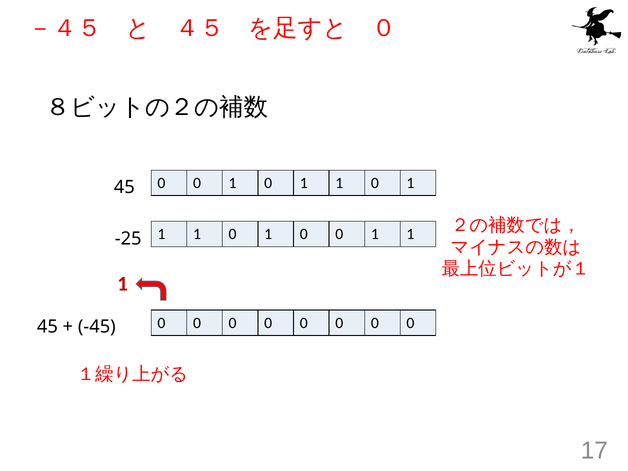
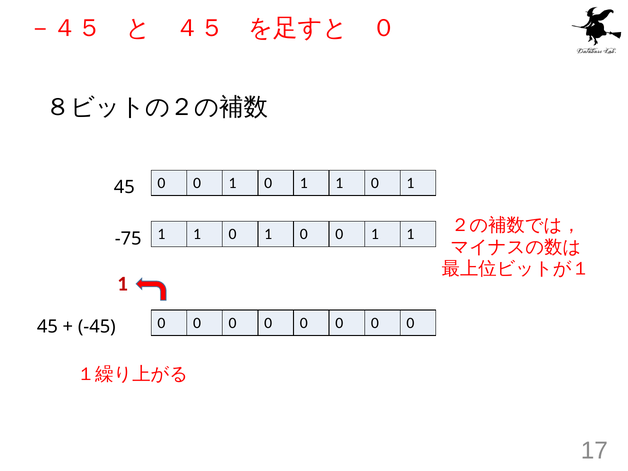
-25: -25 -> -75 (128, 239)
